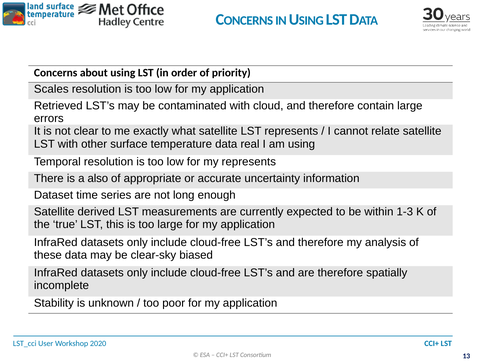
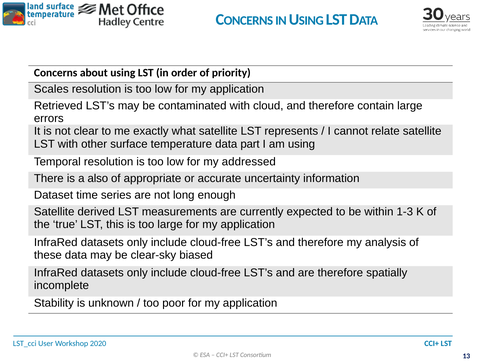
real: real -> part (250, 144)
my represents: represents -> addressed (249, 162)
